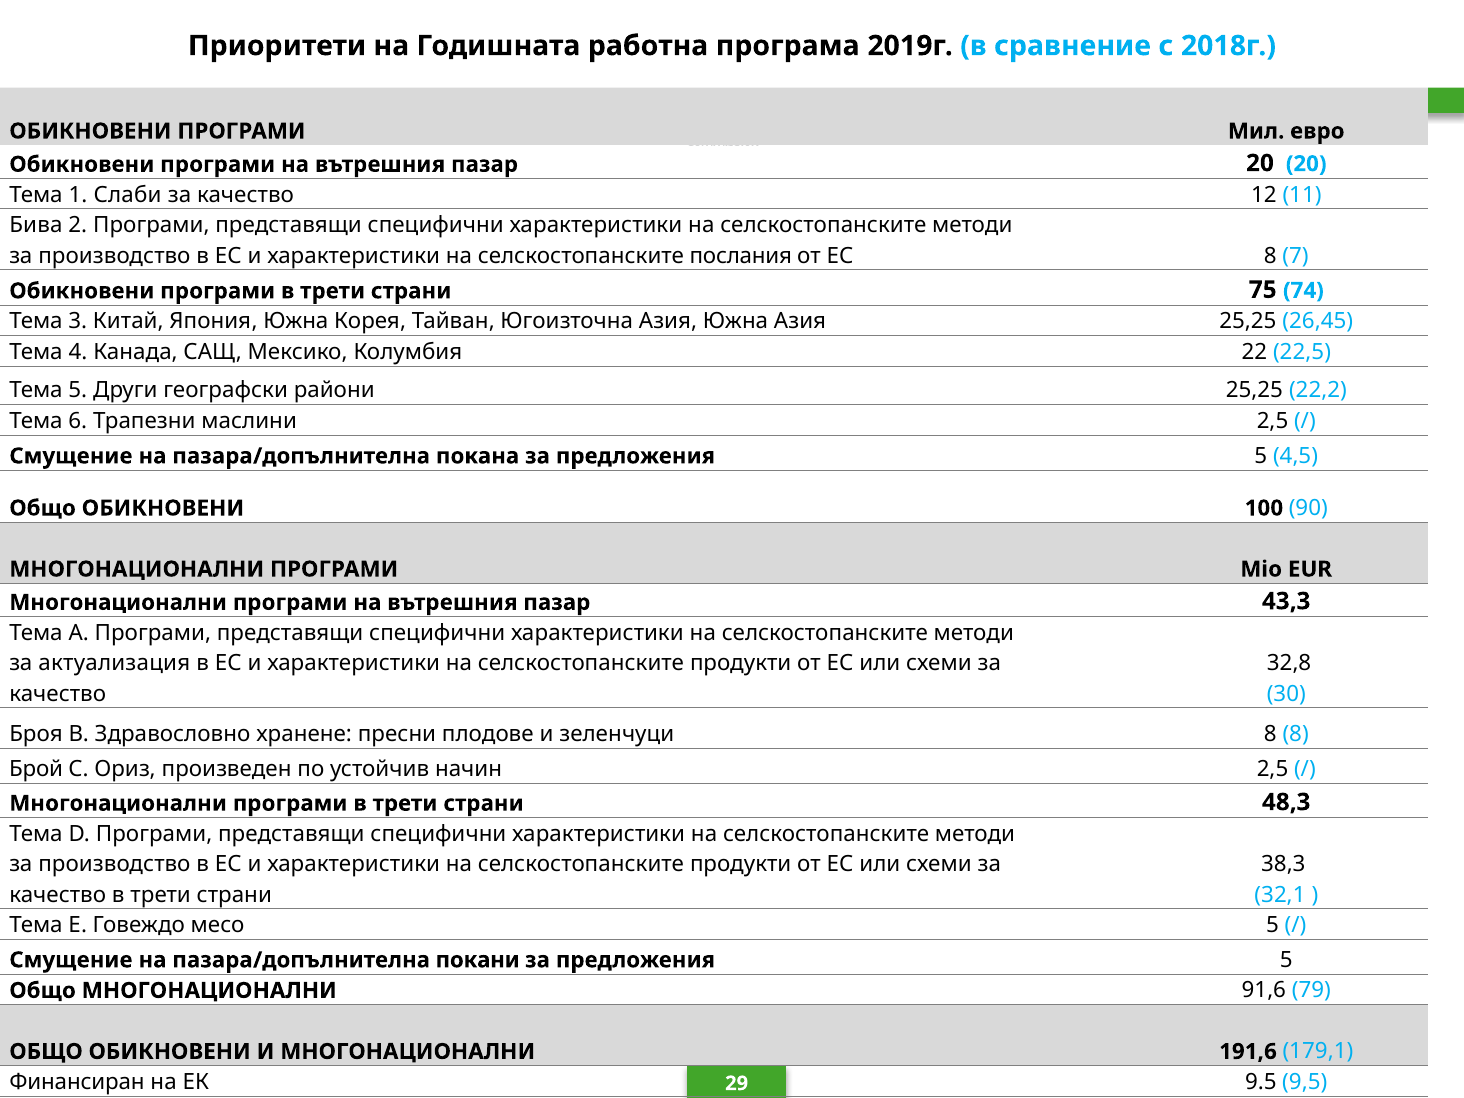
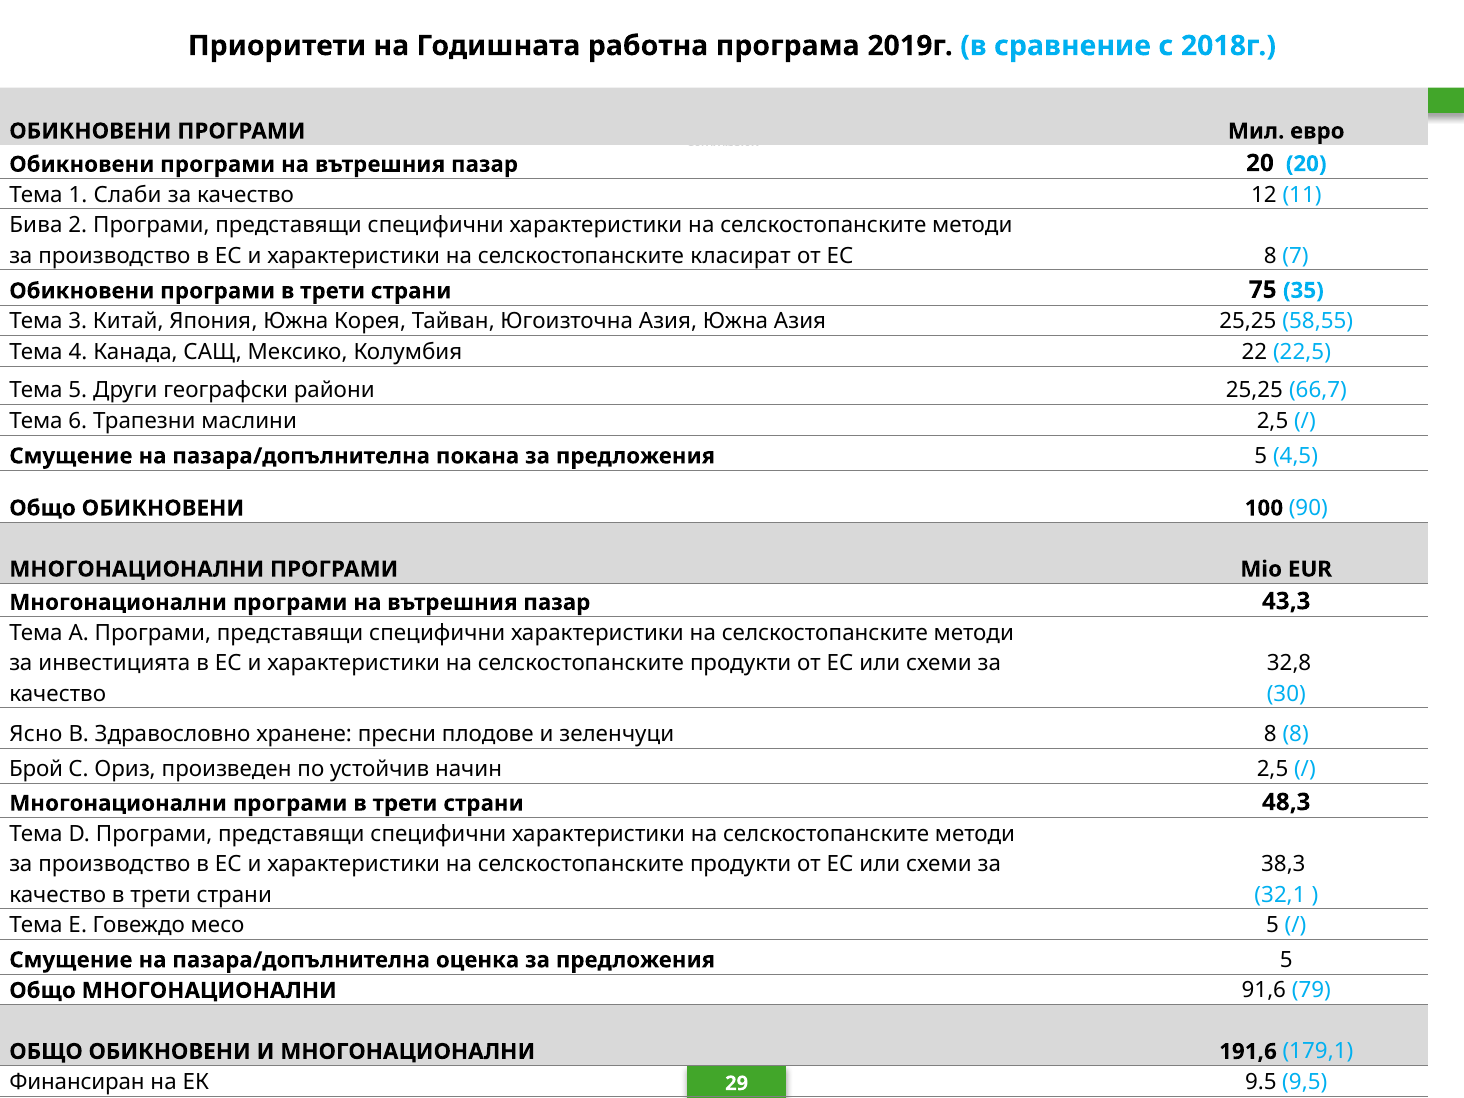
послания: послания -> класират (741, 256)
74: 74 -> 35 (1303, 290)
26,45: 26,45 -> 58,55 (1318, 322)
22,2: 22,2 -> 66,7 (1318, 391)
актуализация: актуализация -> инвестицията (114, 663)
Броя: Броя -> Ясно (36, 735)
покани: покани -> оценка (478, 960)
